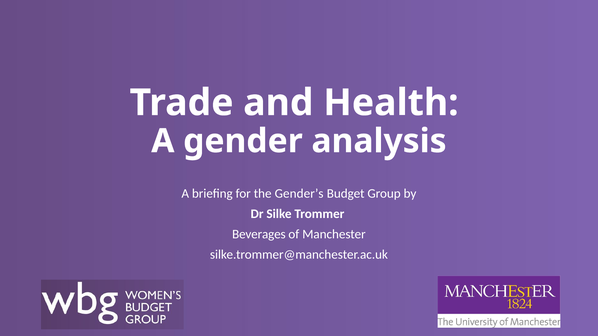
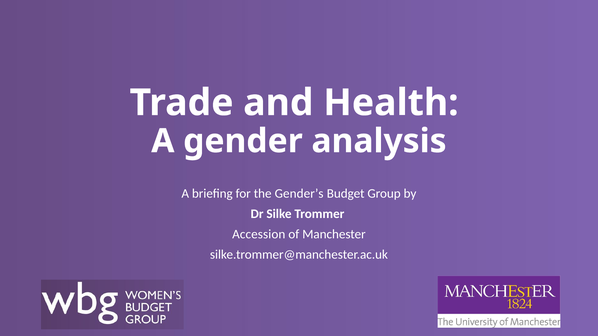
Beverages: Beverages -> Accession (259, 234)
